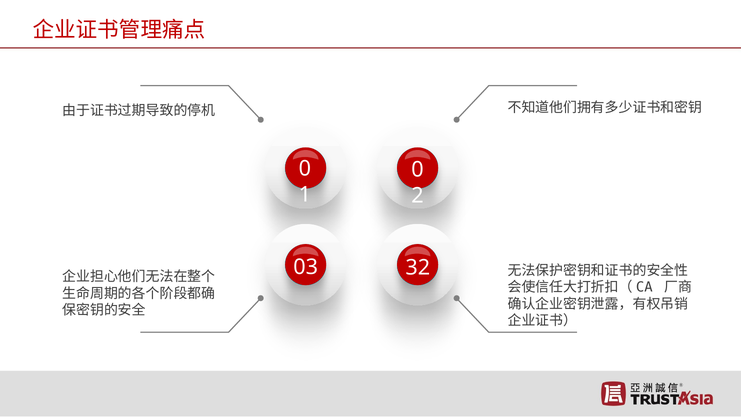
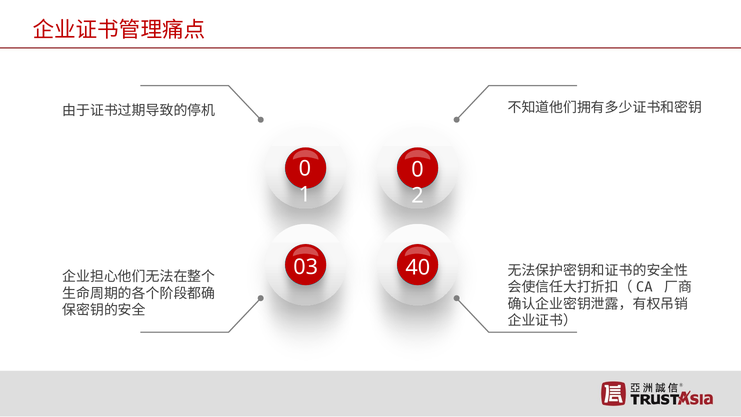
32: 32 -> 40 (418, 267)
